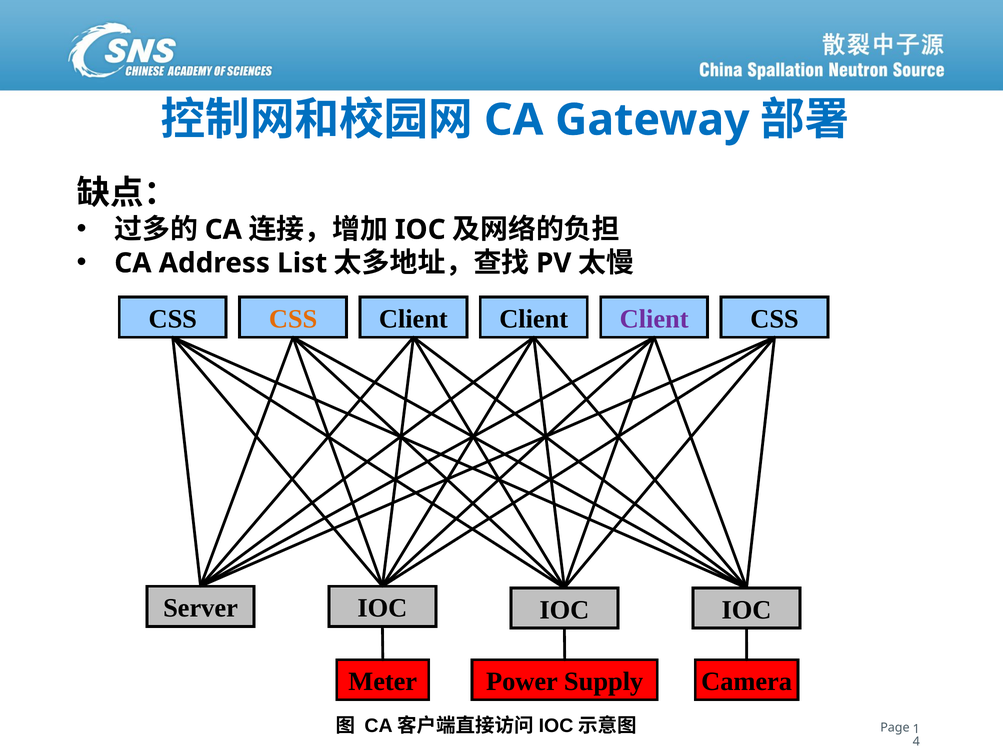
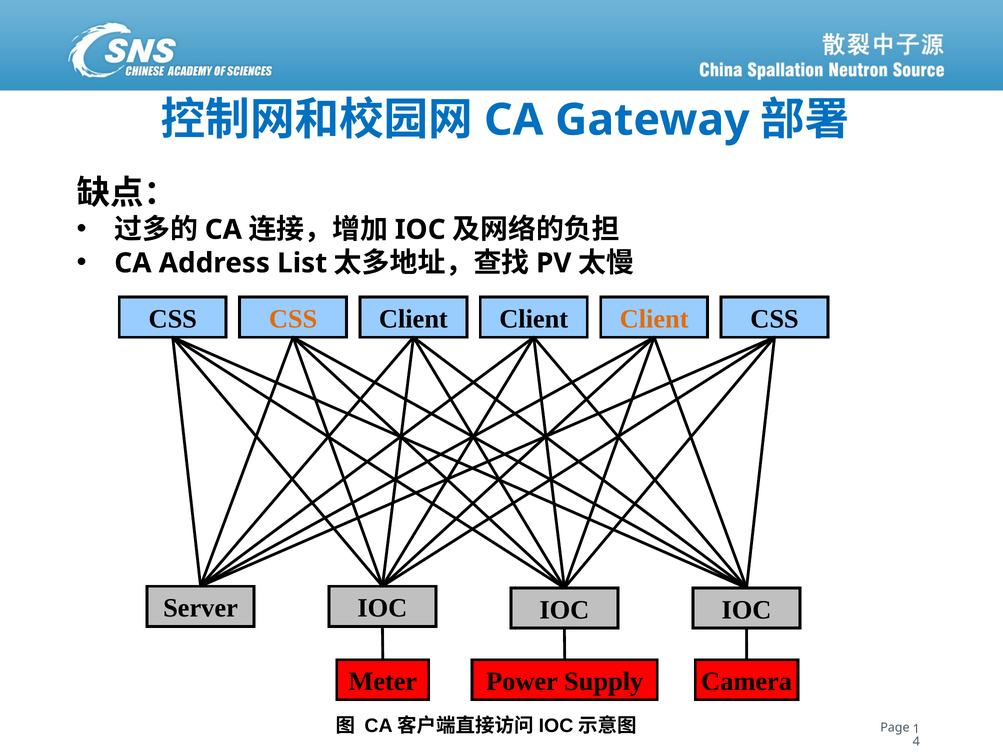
Client colour: purple -> orange (654, 319)
